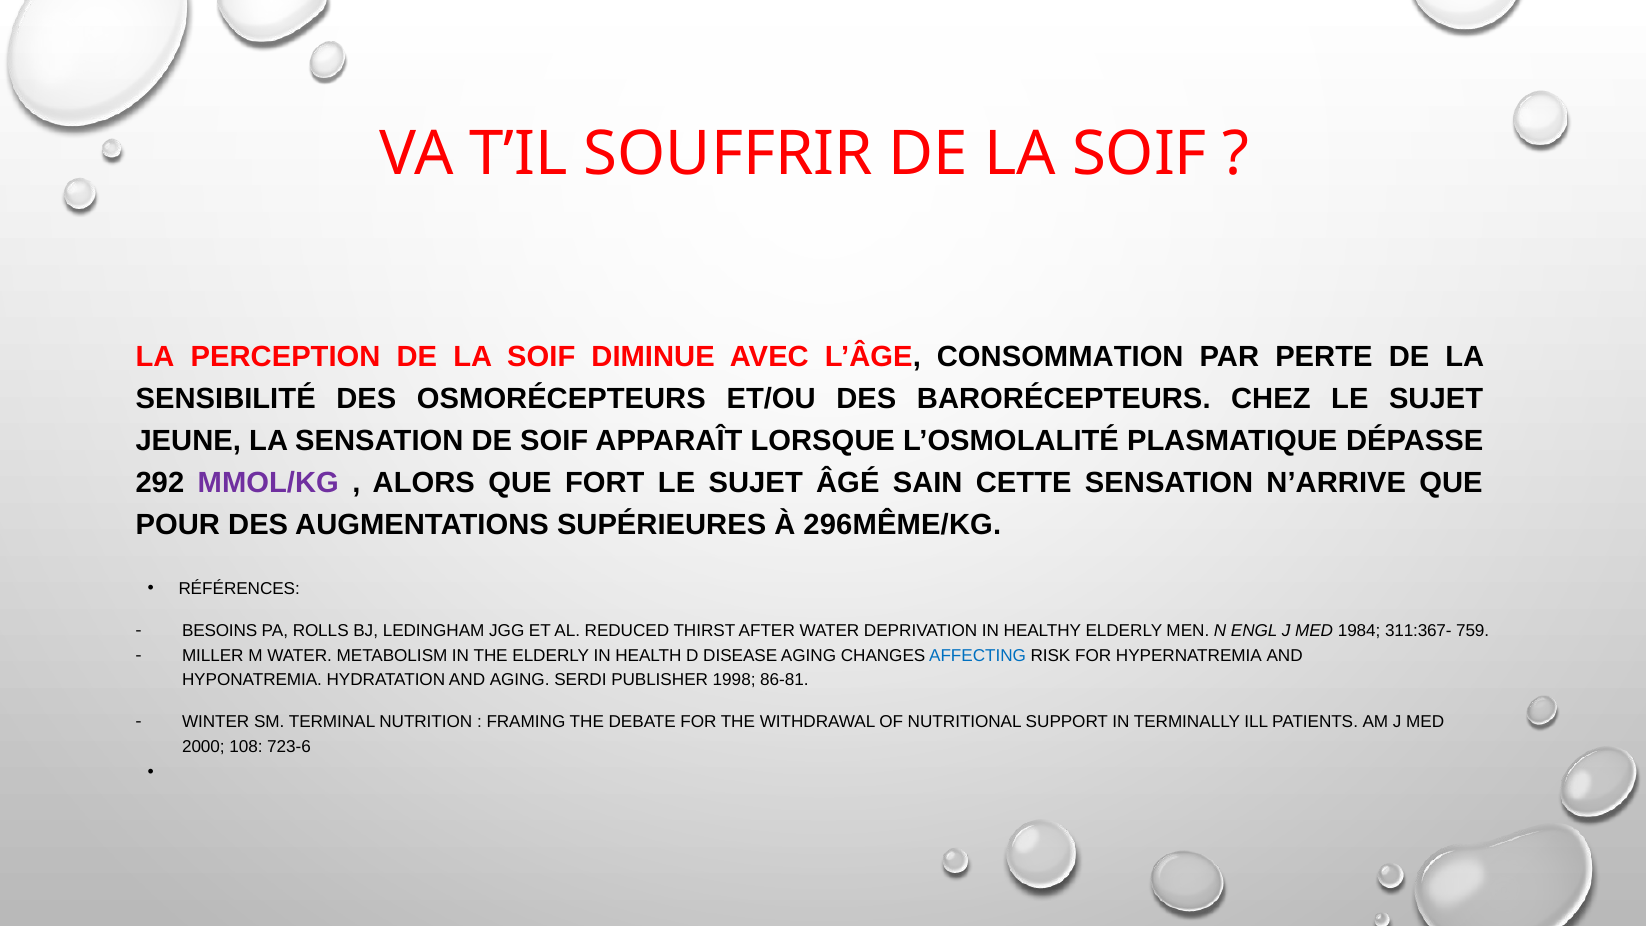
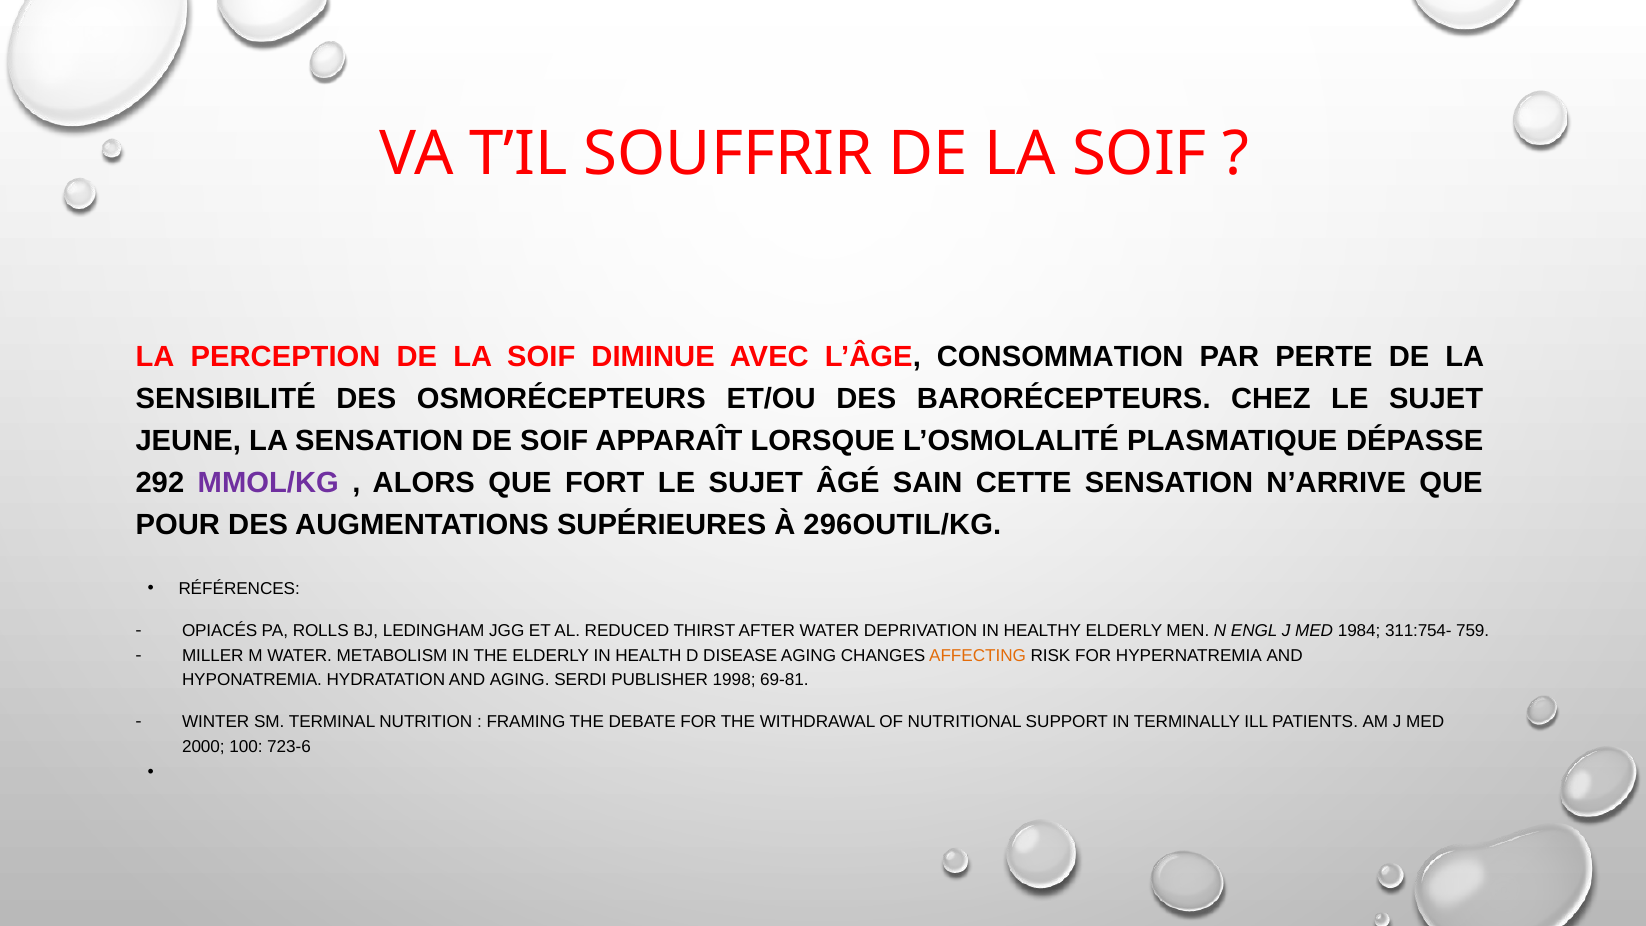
296MÊME/KG: 296MÊME/KG -> 296OUTIL/KG (902, 525)
BESOINS: BESOINS -> OPIACÉS (220, 631)
311:367-: 311:367- -> 311:754- (1418, 631)
AFFECTING colour: blue -> orange (978, 655)
86-81: 86-81 -> 69-81 (784, 680)
108: 108 -> 100 (246, 747)
